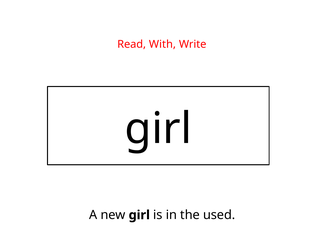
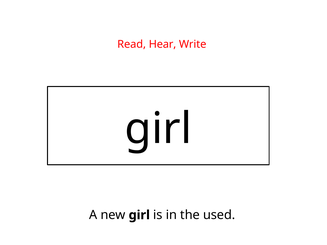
With: With -> Hear (163, 44)
